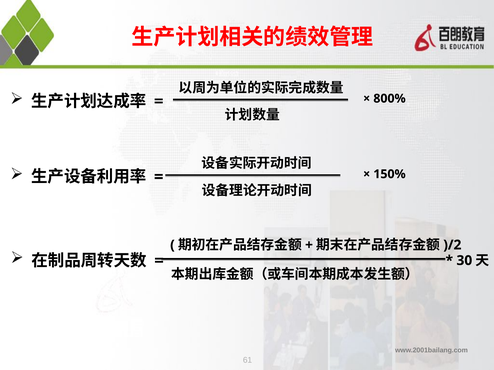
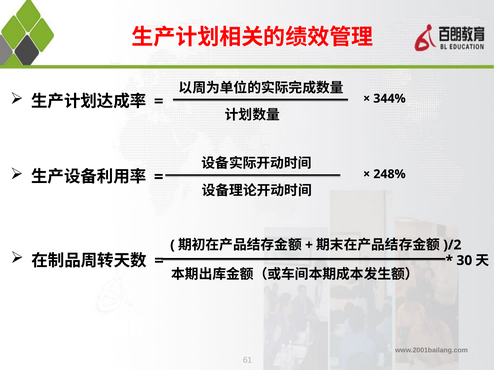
800%: 800% -> 344% (390, 99)
150%: 150% -> 248% (390, 174)
